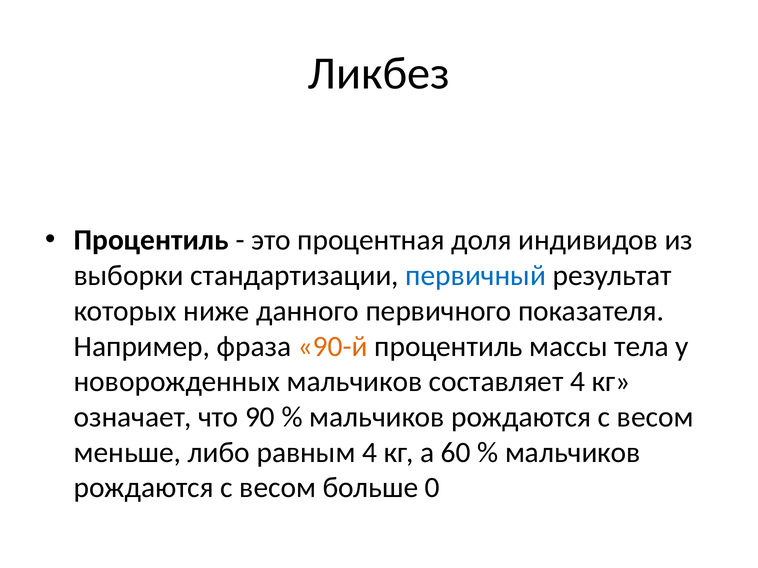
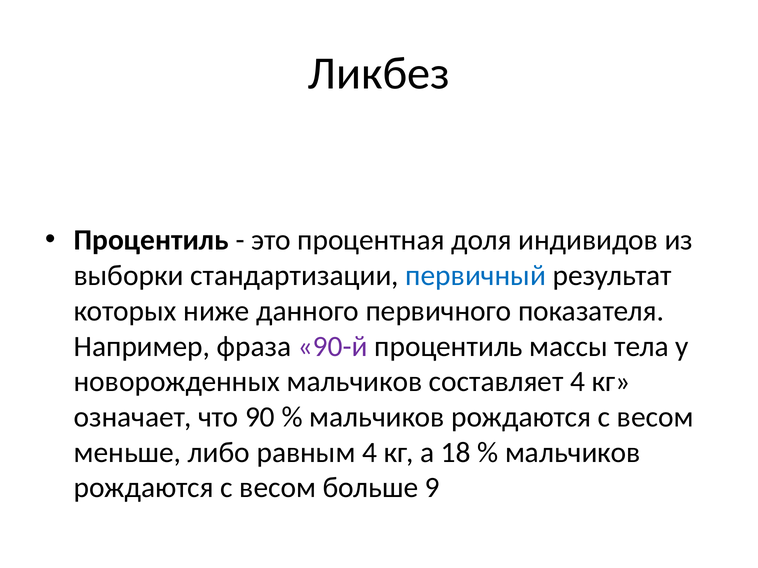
90-й colour: orange -> purple (333, 347)
60: 60 -> 18 (456, 453)
0: 0 -> 9 (432, 488)
